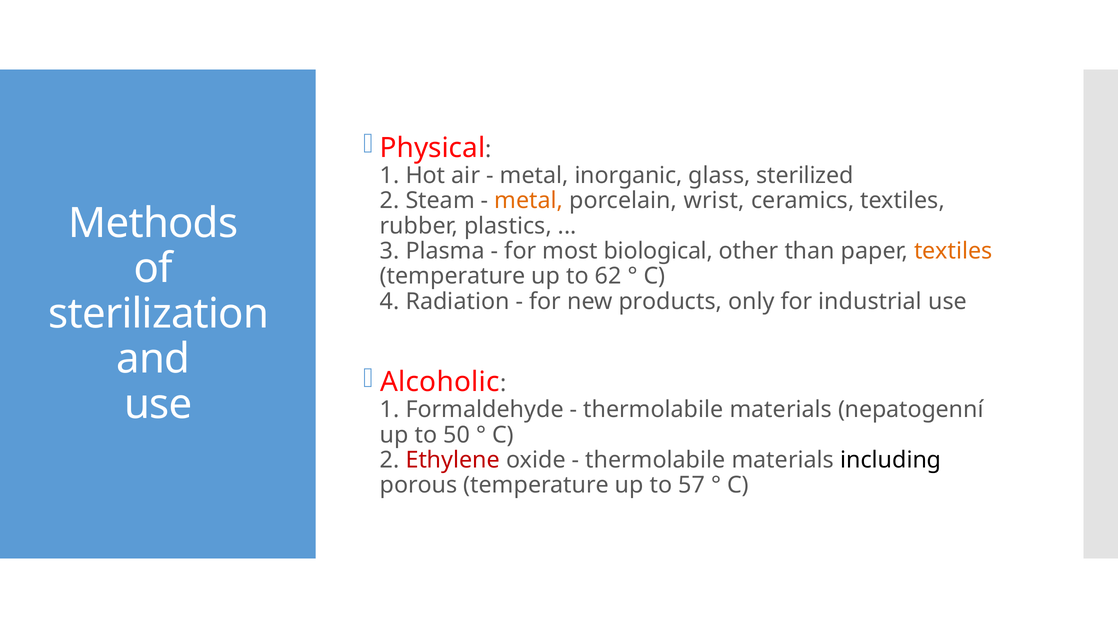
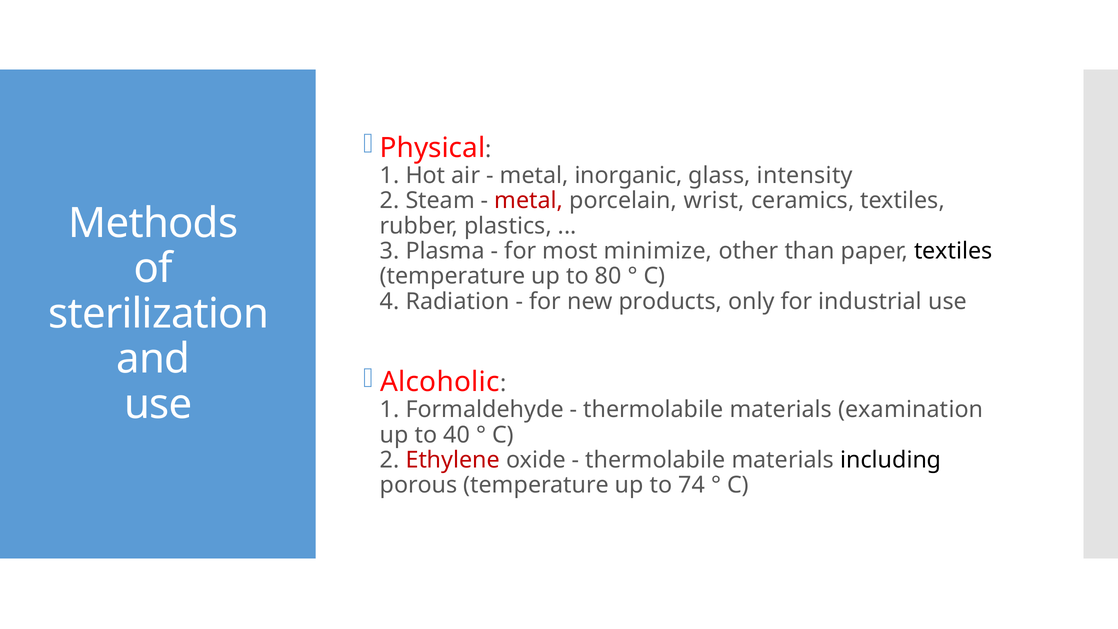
sterilized: sterilized -> intensity (805, 176)
metal colour: orange -> red (529, 201)
biological: biological -> minimize (658, 251)
textiles colour: orange -> black (953, 251)
62: 62 -> 80 (608, 276)
nepatogenní: nepatogenní -> examination (911, 410)
50: 50 -> 40 (457, 435)
57: 57 -> 74 (692, 485)
